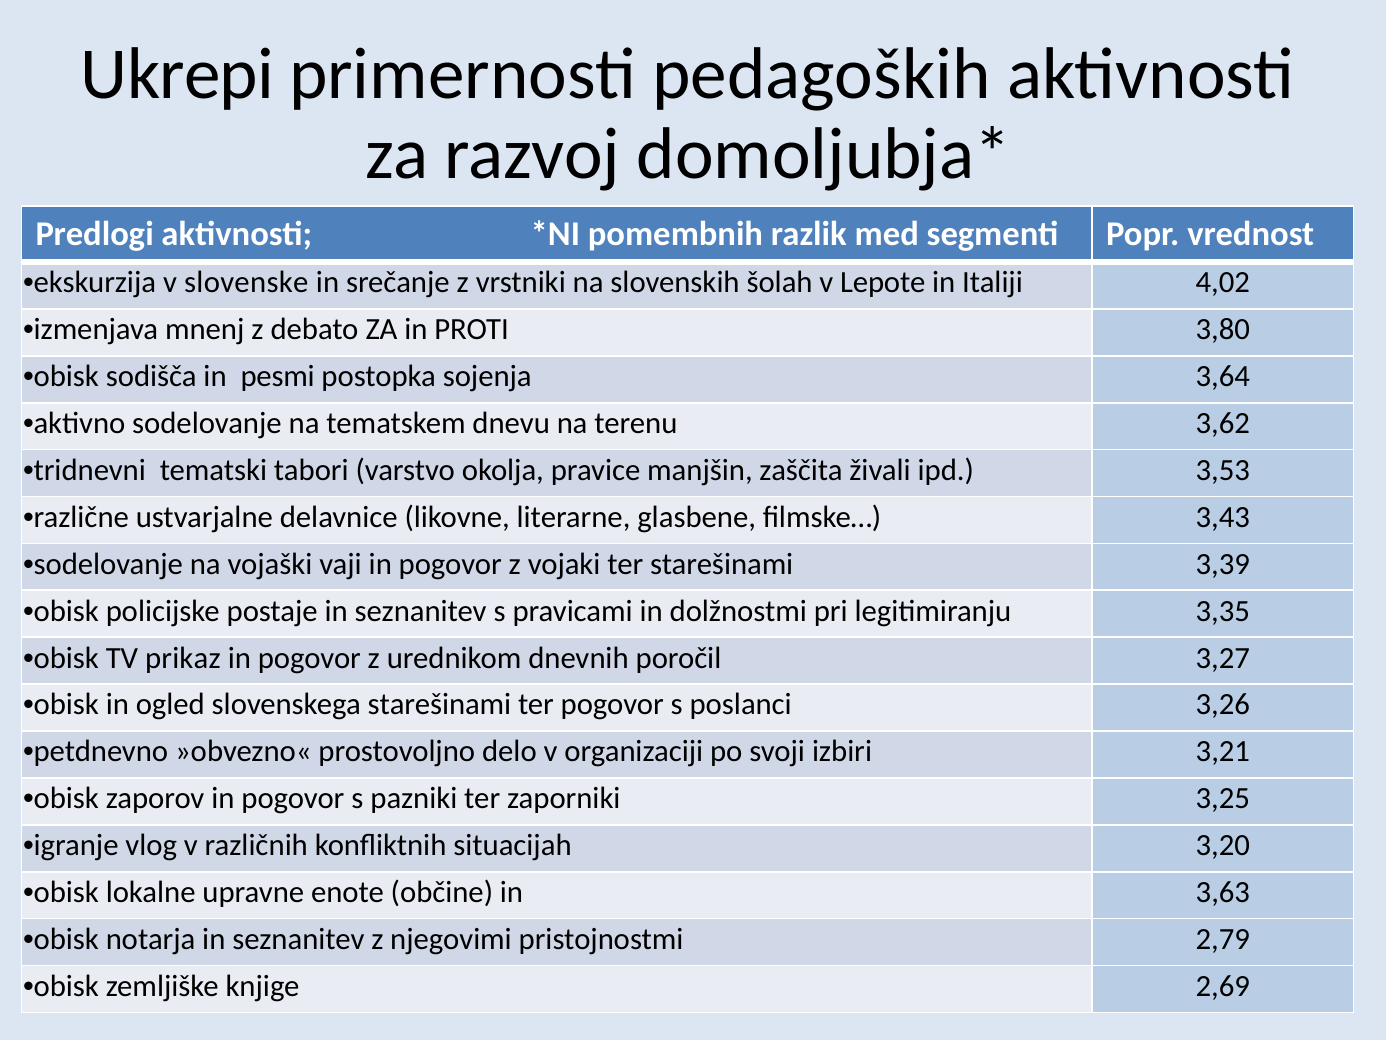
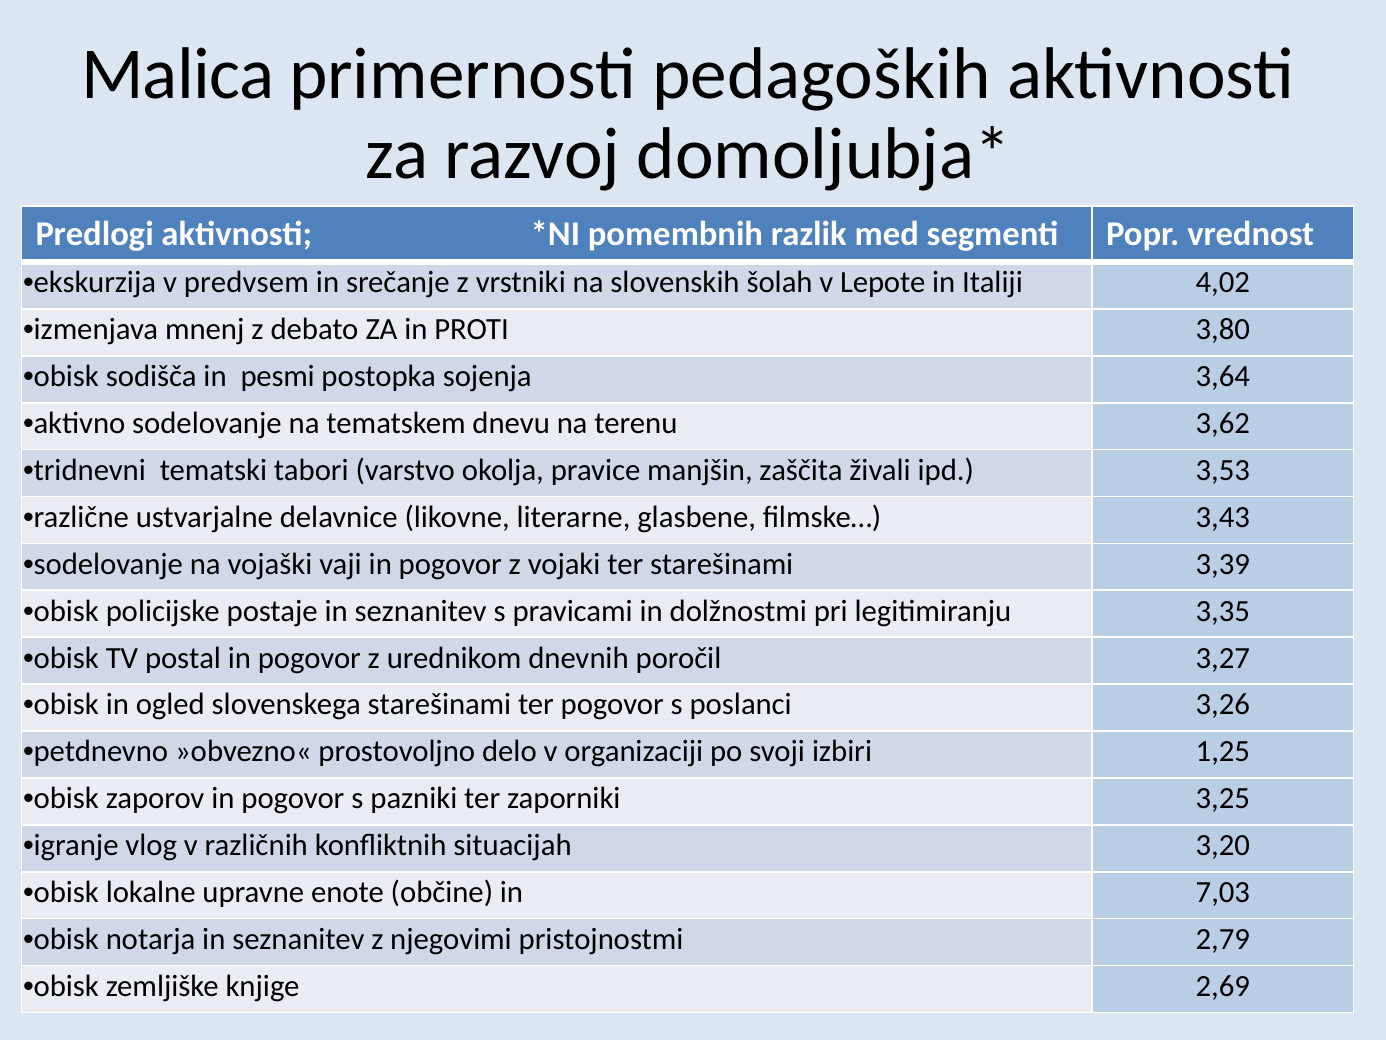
Ukrepi: Ukrepi -> Malica (178, 74)
slovenske: slovenske -> predvsem (246, 283)
prikaz: prikaz -> postal (183, 658)
3,21: 3,21 -> 1,25 (1223, 751)
3,63: 3,63 -> 7,03 (1223, 892)
